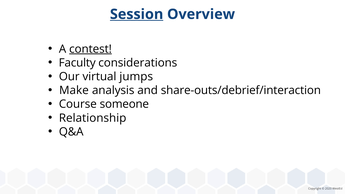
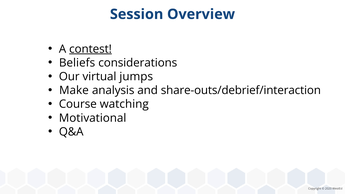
Session underline: present -> none (137, 14)
Faculty: Faculty -> Beliefs (77, 63)
someone: someone -> watching (124, 104)
Relationship: Relationship -> Motivational (93, 118)
